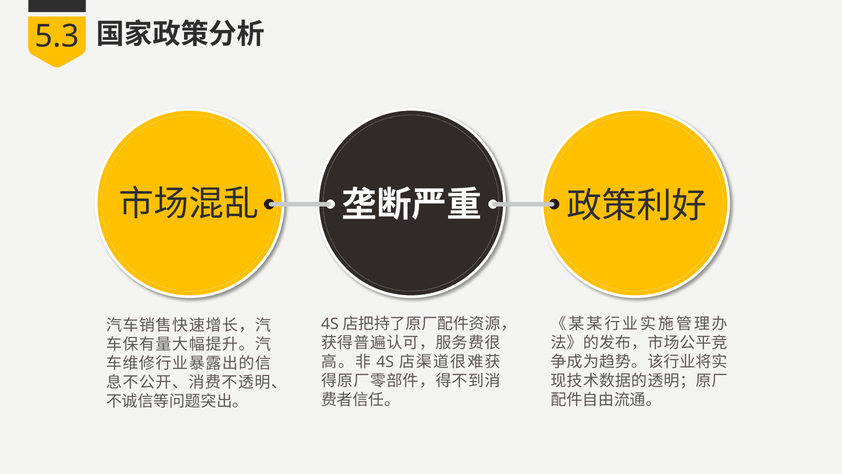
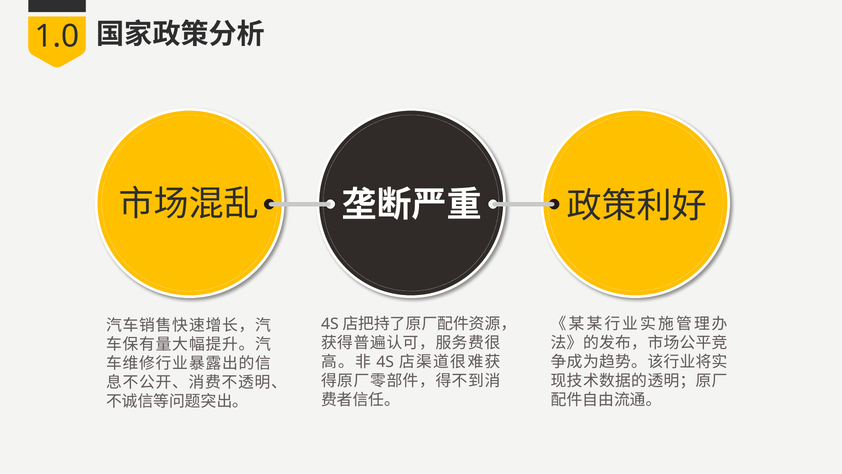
5.3: 5.3 -> 1.0 (57, 36)
